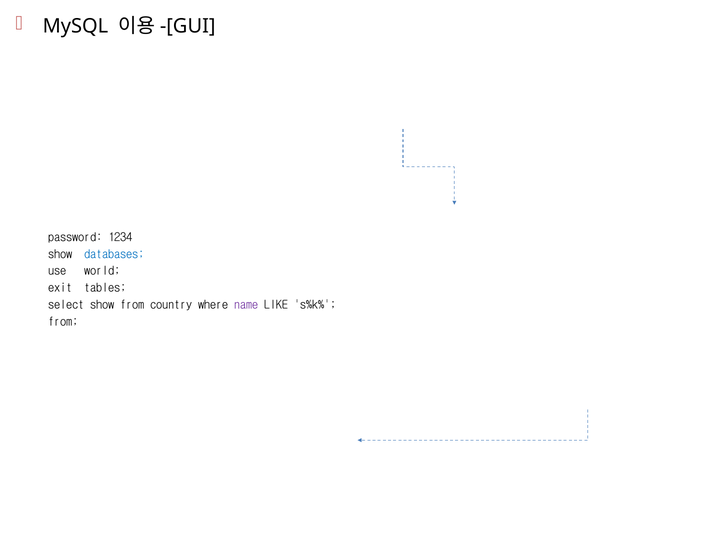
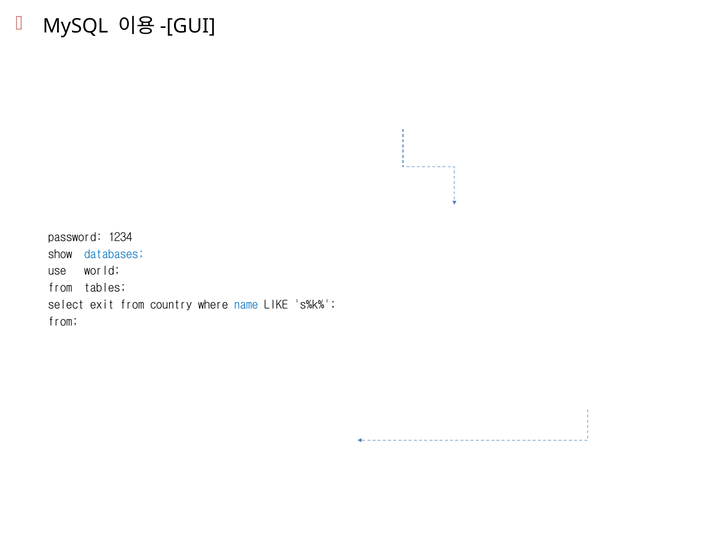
exit: exit -> from (60, 288)
select show: show -> exit (102, 305)
name colour: purple -> blue (246, 305)
